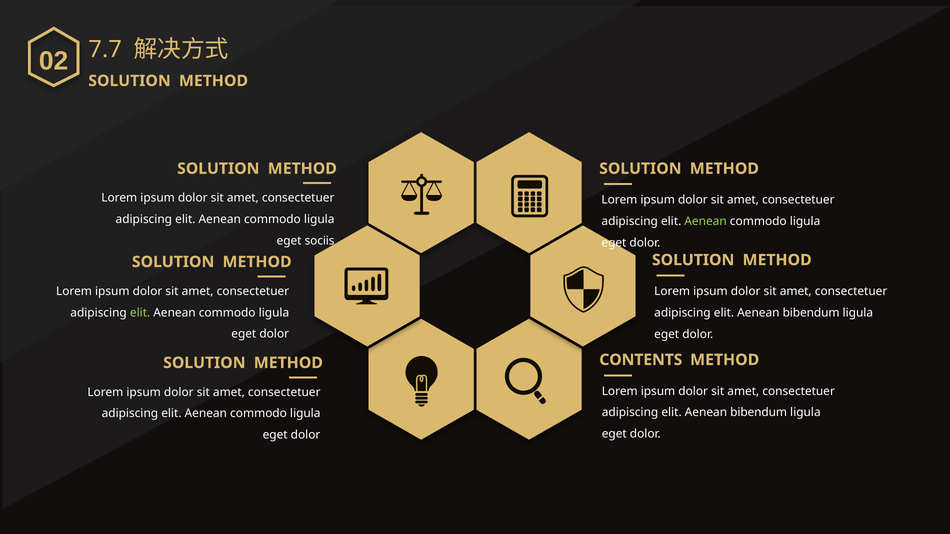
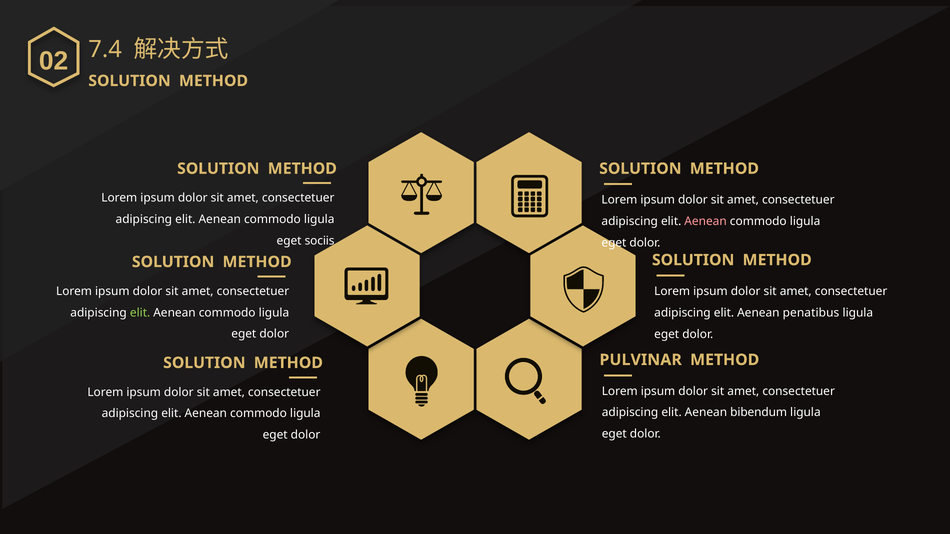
7.7: 7.7 -> 7.4 (105, 50)
Aenean colour: light green -> pink (706, 221)
bibendum: bibendum -> penatibus (811, 313)
CONTENTS: CONTENTS -> PULVINAR (641, 360)
